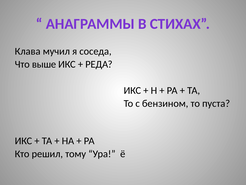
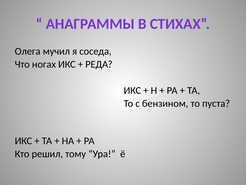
Клава: Клава -> Олега (28, 51)
выше: выше -> ногах (44, 64)
